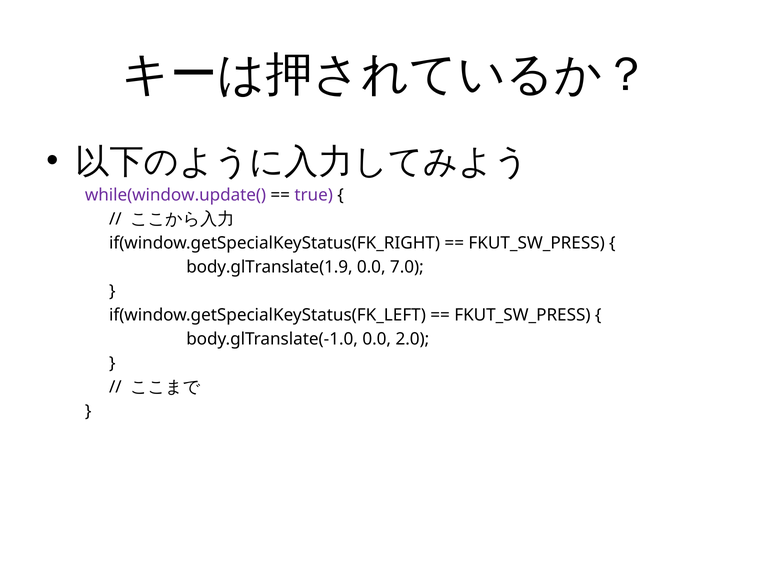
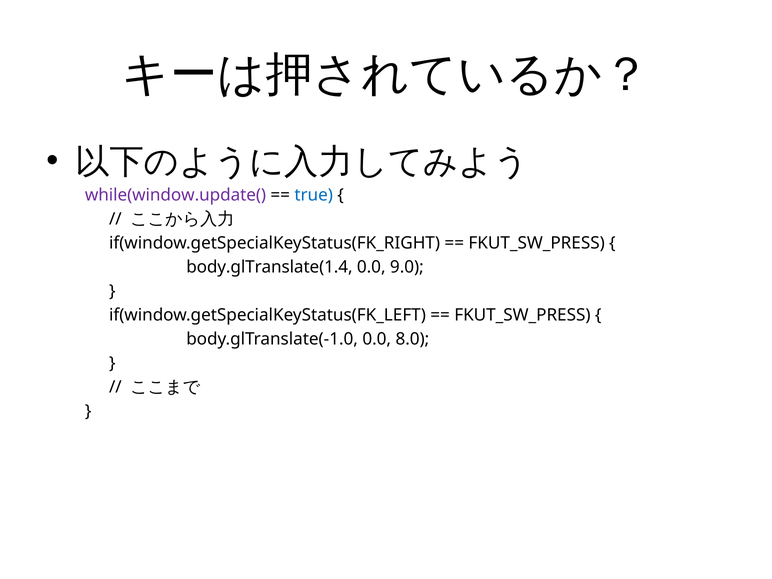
true colour: purple -> blue (314, 195)
body.glTranslate(1.9: body.glTranslate(1.9 -> body.glTranslate(1.4 (269, 267)
7.0: 7.0 -> 9.0 (407, 267)
2.0: 2.0 -> 8.0 (412, 339)
